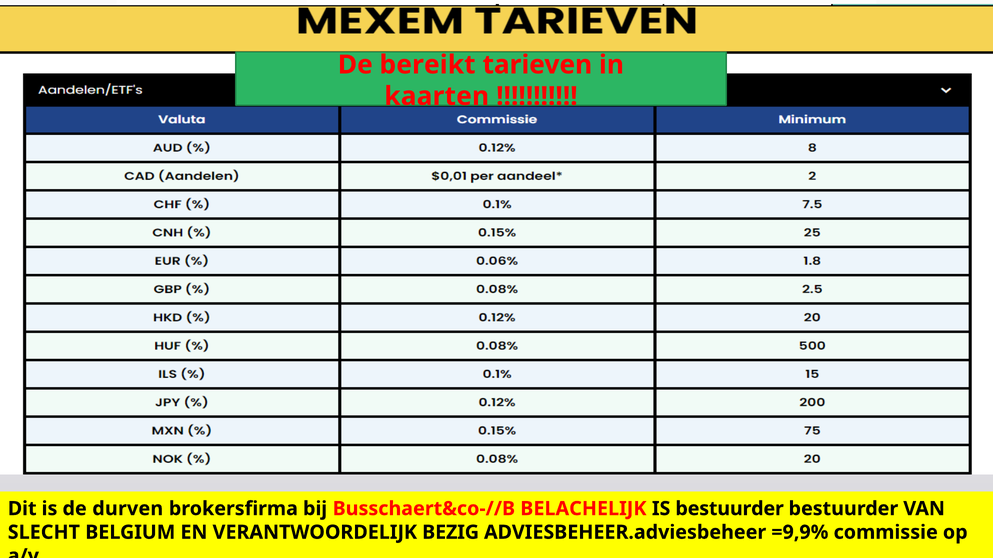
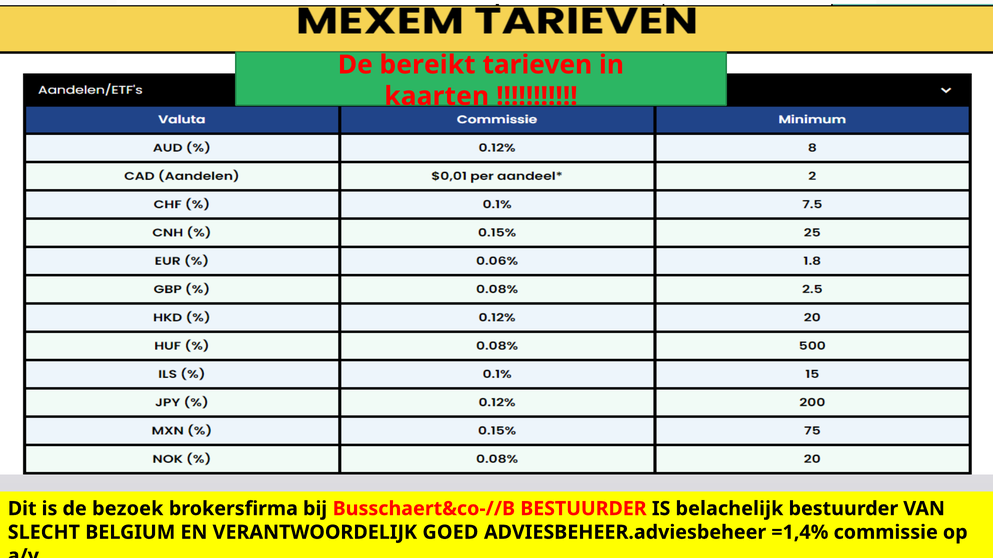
durven: durven -> bezoek (128, 509)
Busschaert&co-//B BELACHELIJK: BELACHELIJK -> BESTUURDER (583, 509)
IS bestuurder: bestuurder -> belachelijk (729, 509)
BEZIG: BEZIG -> GOED (450, 533)
=9,9%: =9,9% -> =1,4% (800, 533)
